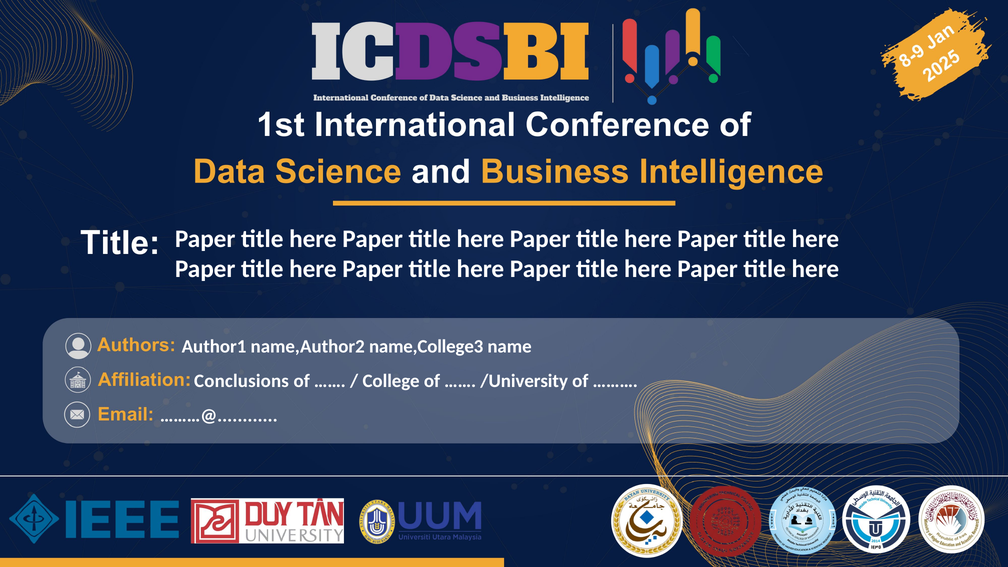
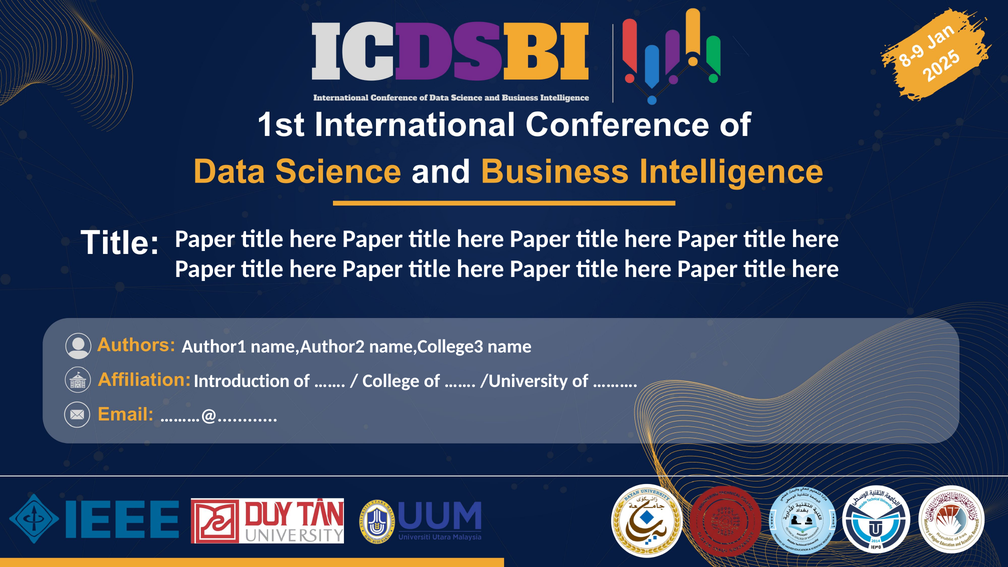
Conclusions: Conclusions -> Introduction (242, 381)
